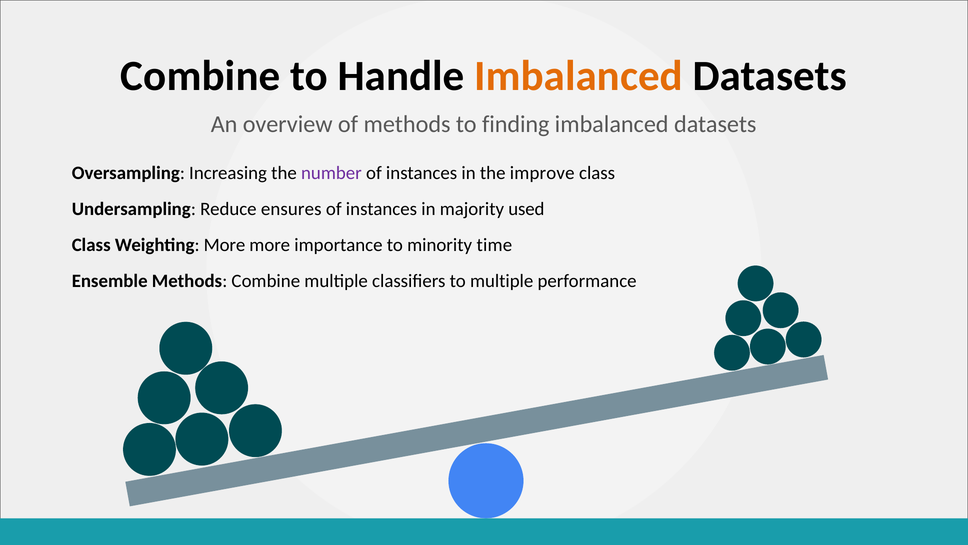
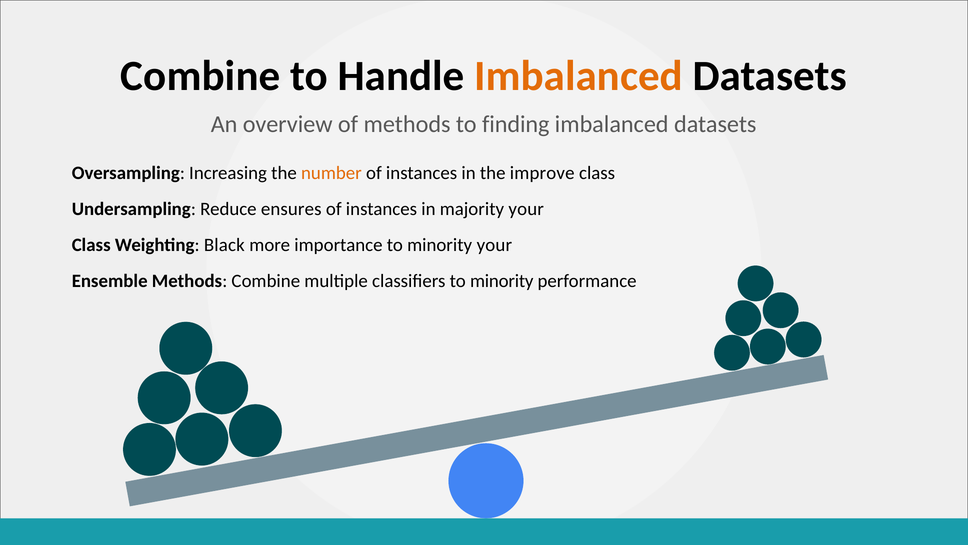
number colour: purple -> orange (331, 173)
majority used: used -> your (526, 209)
Weighting More: More -> Black (224, 245)
minority time: time -> your (494, 245)
classifiers to multiple: multiple -> minority (502, 281)
